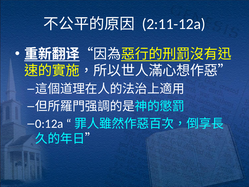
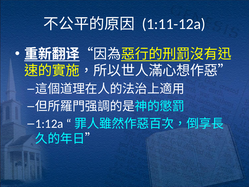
2:11-12a: 2:11-12a -> 1:11-12a (174, 24)
0:12a: 0:12a -> 1:12a (49, 124)
